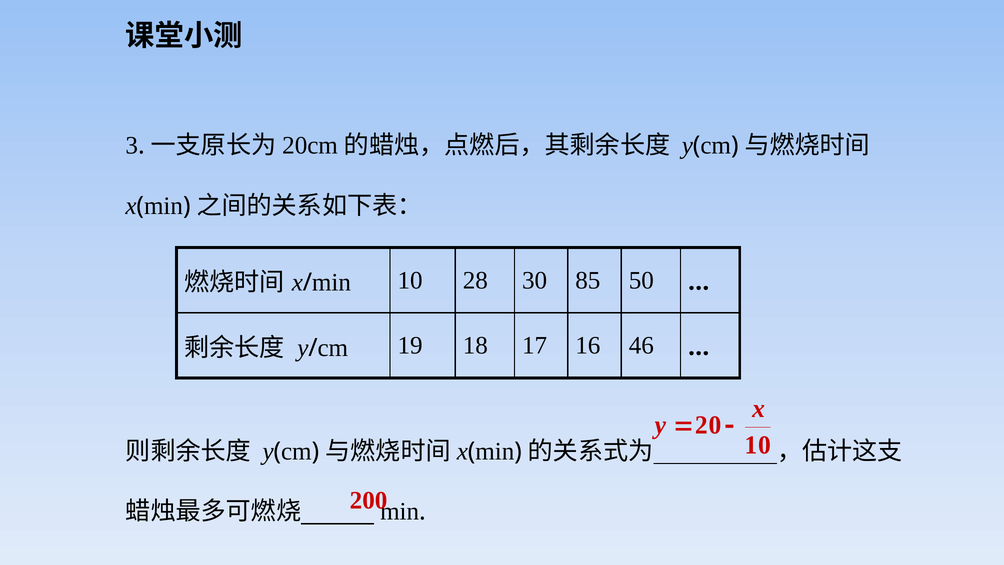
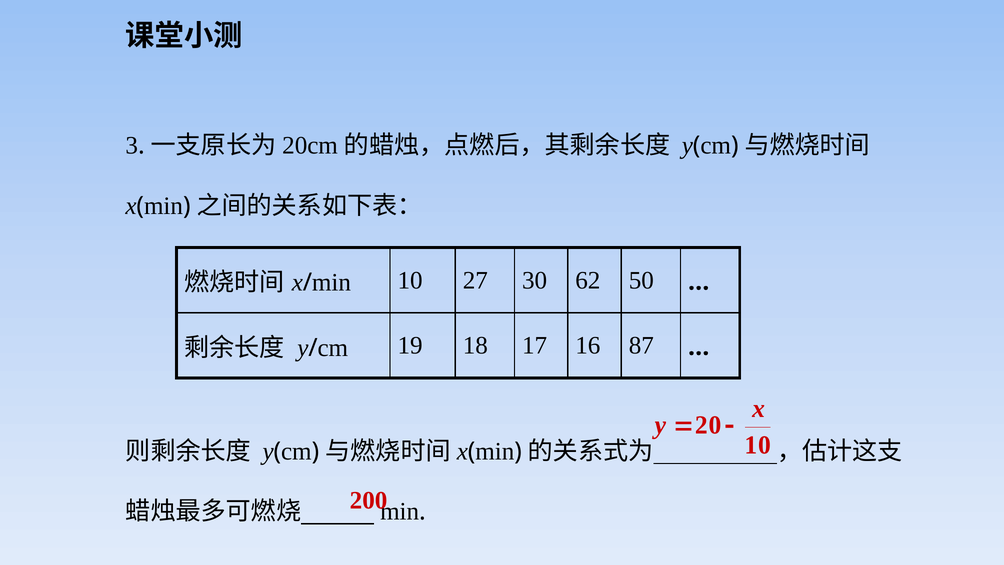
28: 28 -> 27 (475, 280)
85: 85 -> 62 (588, 280)
46: 46 -> 87 (641, 345)
